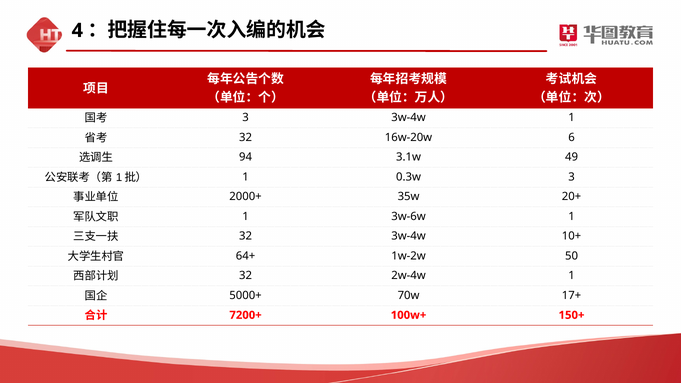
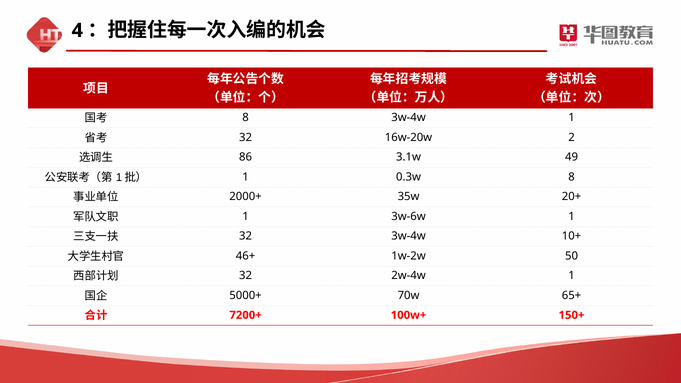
3: 3 -> 8 (246, 118)
6: 6 -> 2 (572, 137)
94: 94 -> 86 (246, 157)
0.3w 3: 3 -> 8 (572, 177)
64+: 64+ -> 46+ (246, 256)
17+: 17+ -> 65+ (572, 295)
